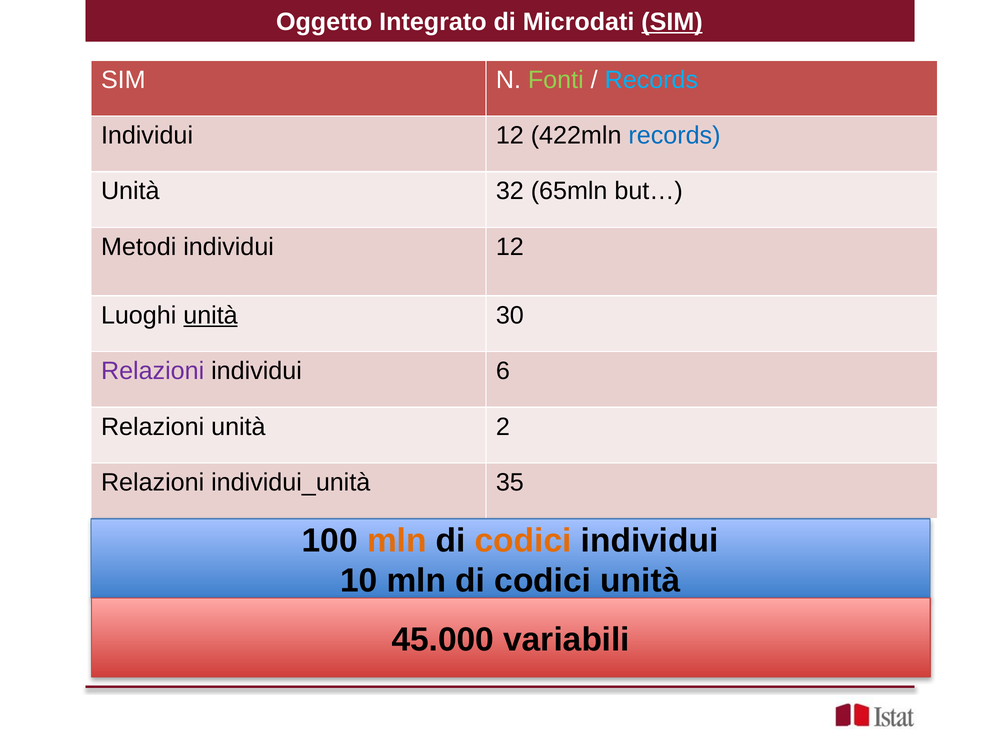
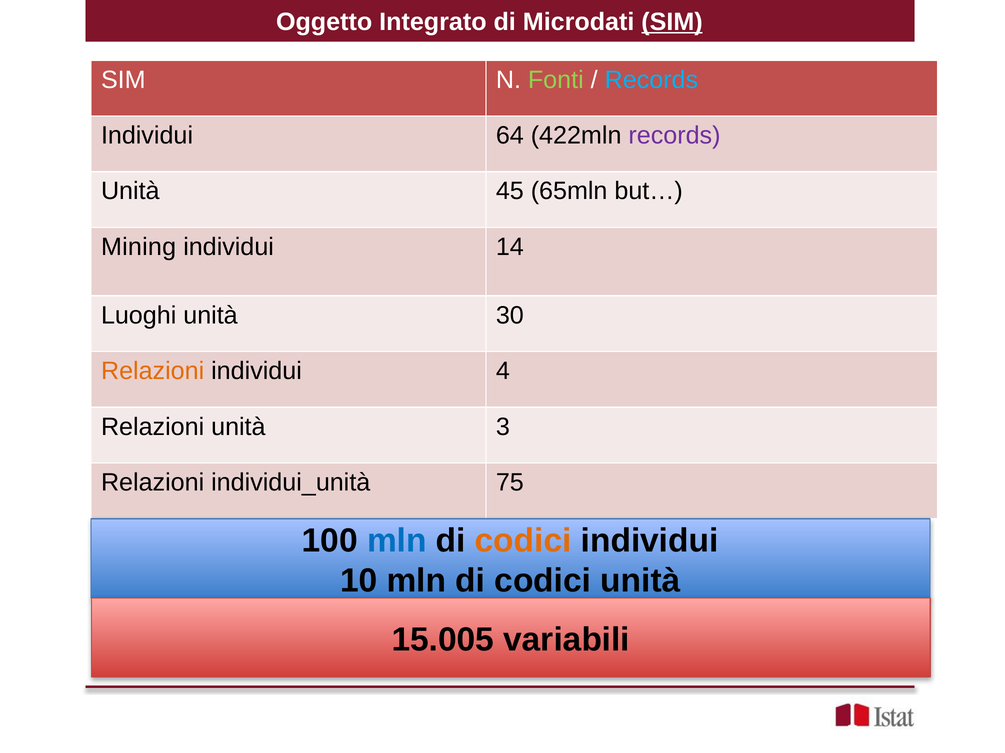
12: 12 -> 64 (510, 136)
records colour: blue -> purple (674, 136)
32: 32 -> 45 (510, 191)
Metodi: Metodi -> Mining (139, 247)
12: 12 -> 14 (510, 247)
unità underline: present -> none (210, 316)
Relazioni colour: purple -> orange (153, 371)
6: 6 -> 4 (503, 371)
2: 2 -> 3 (503, 427)
35: 35 -> 75 (510, 483)
mln colour: orange -> blue (397, 541)
45.000: 45.000 -> 15.005 (443, 640)
